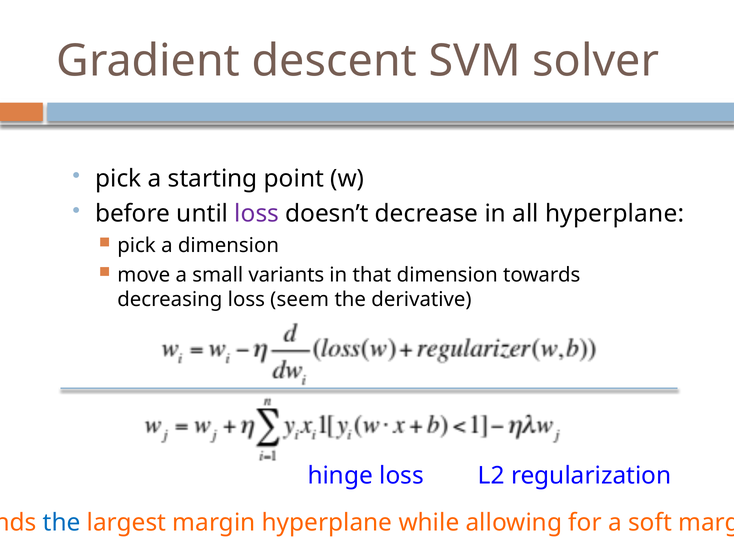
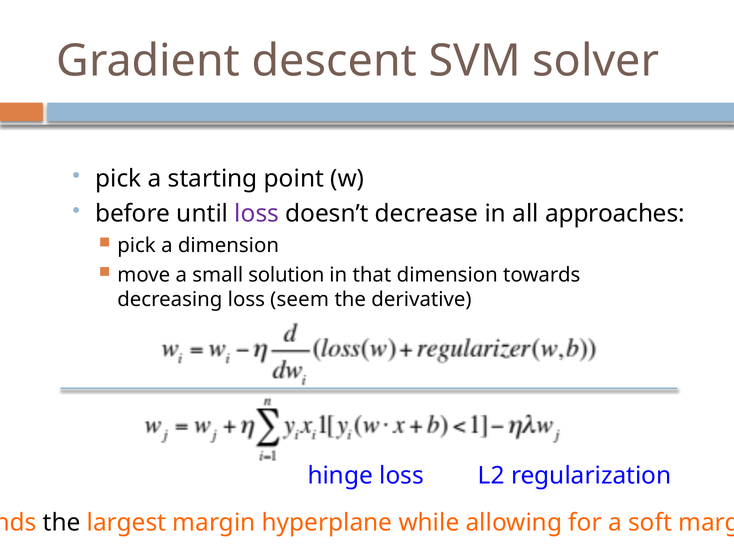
all hyperplane: hyperplane -> approaches (615, 214)
variants: variants -> solution (286, 275)
the colour: blue -> black (62, 523)
